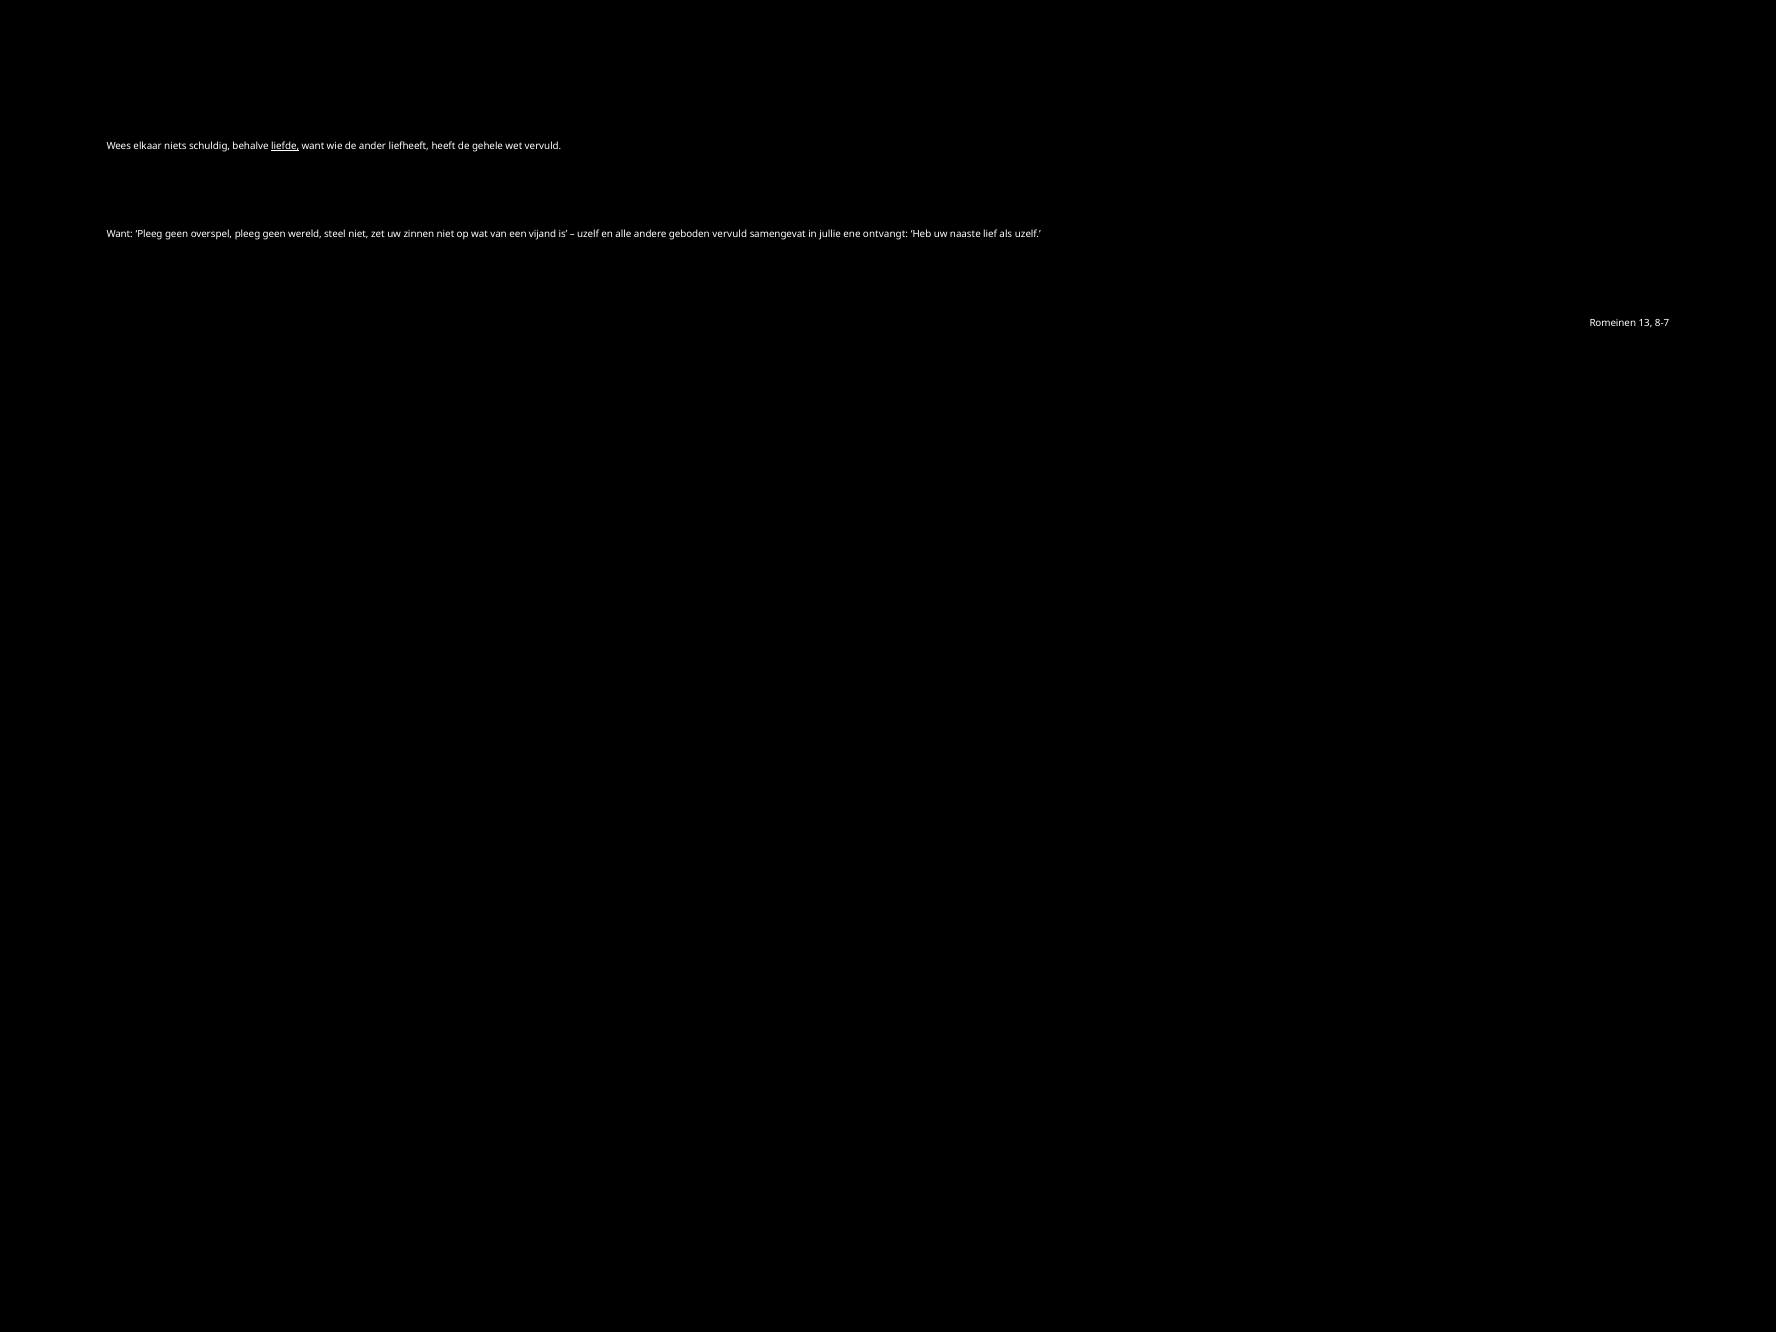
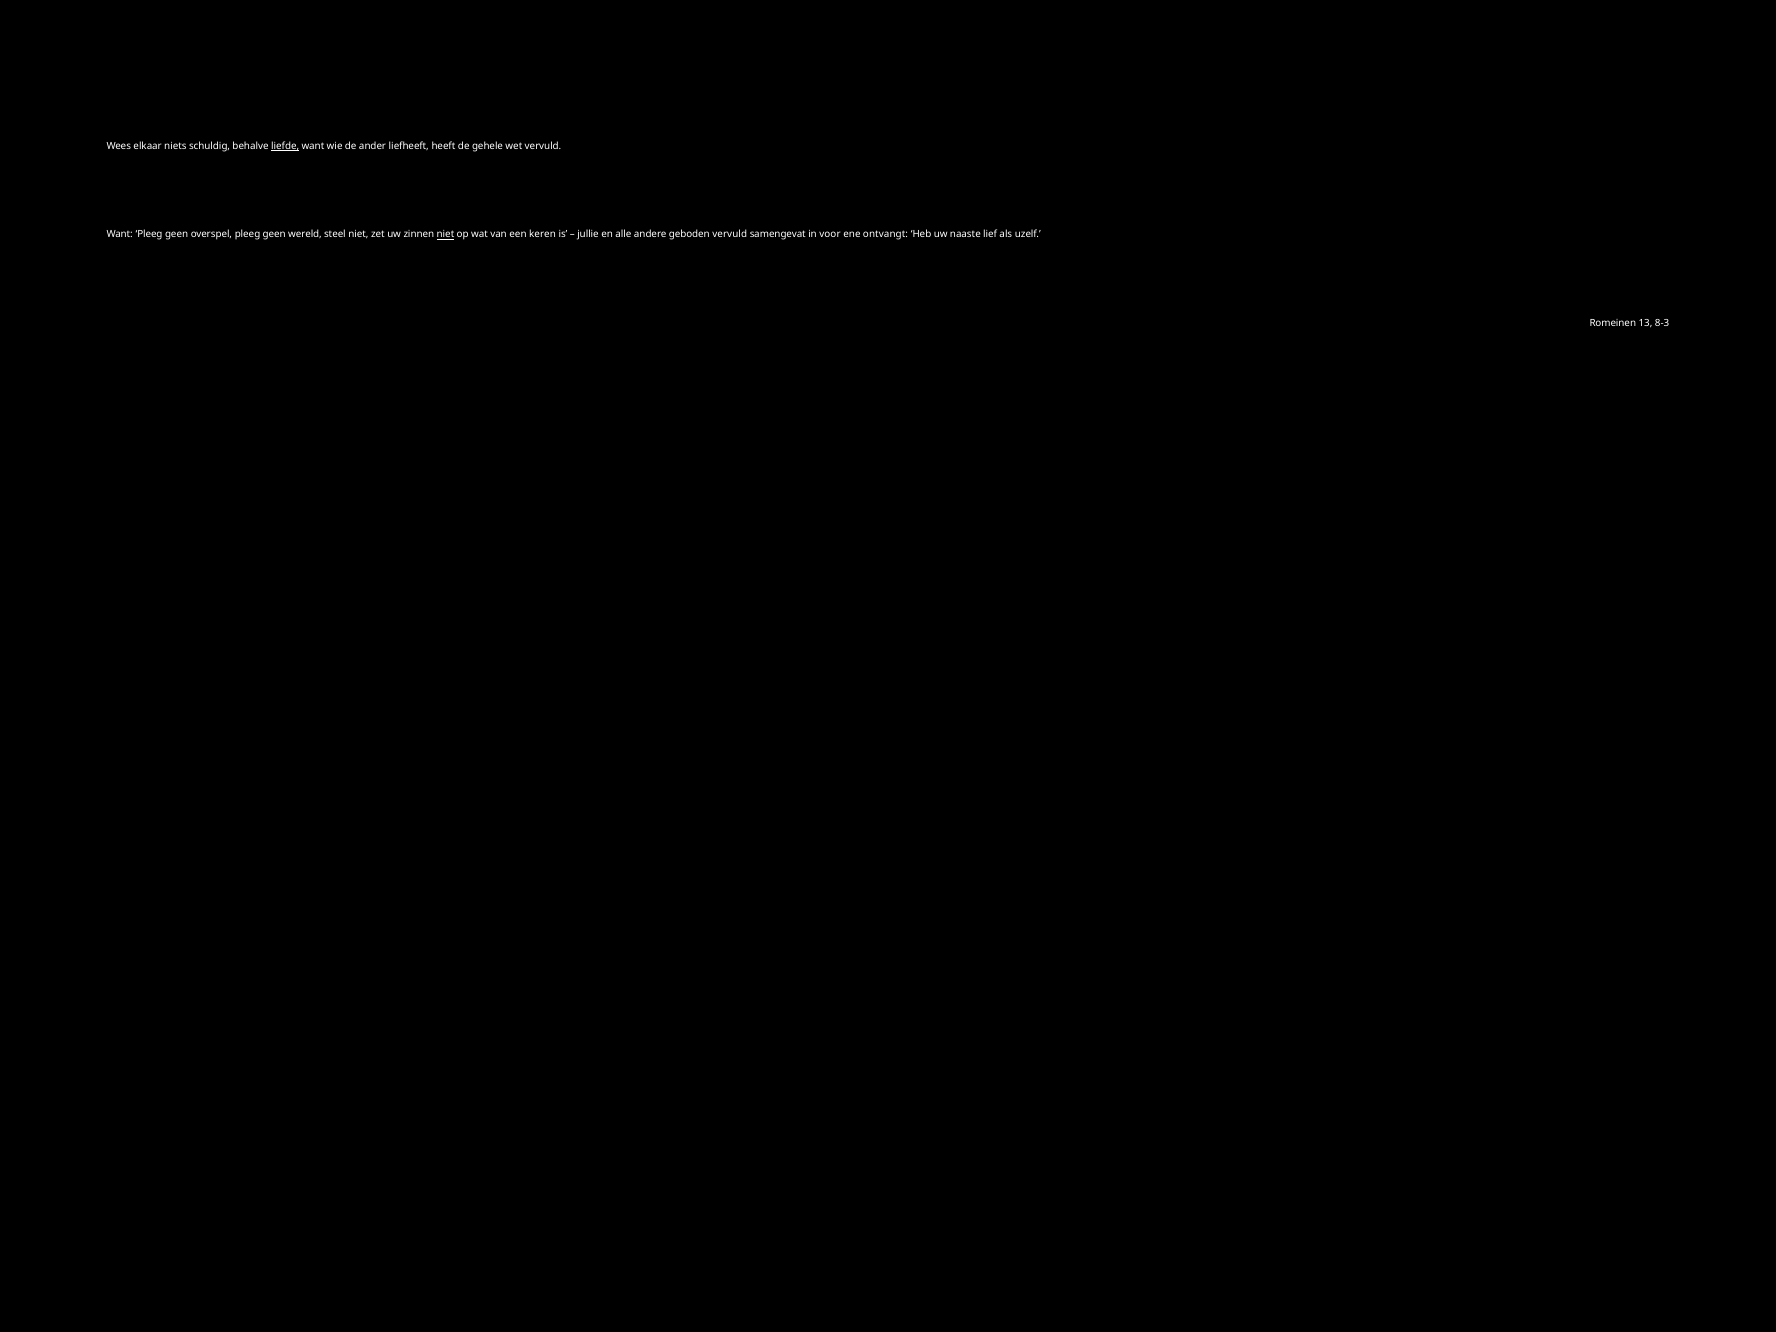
niet underline: none -> present (445, 235)
vijand: vijand -> keren (542, 235)
uzelf: uzelf -> jullie (588, 235)
jullie: jullie -> voor (830, 235)
8-7: 8-7 -> 8-3 (1662, 323)
